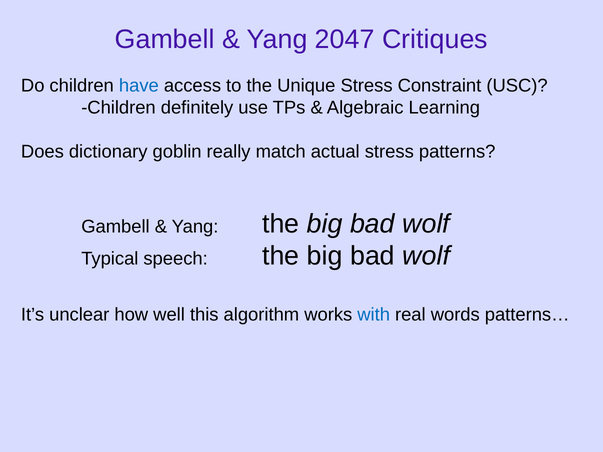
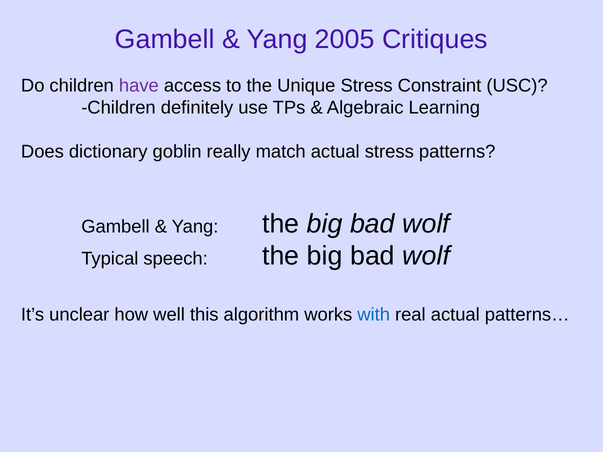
2047: 2047 -> 2005 (345, 40)
have colour: blue -> purple (139, 86)
real words: words -> actual (455, 315)
